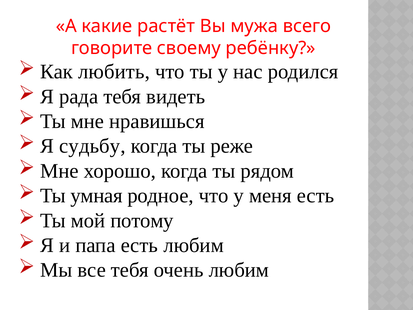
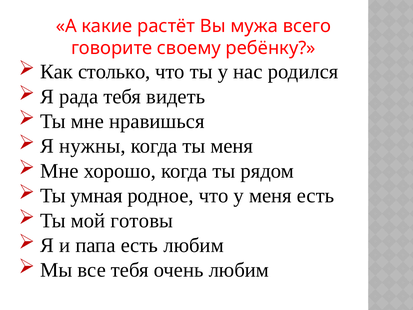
любить: любить -> столько (114, 72)
судьбу: судьбу -> нужны (92, 146)
ты реже: реже -> меня (232, 146)
потому: потому -> готовы (142, 220)
